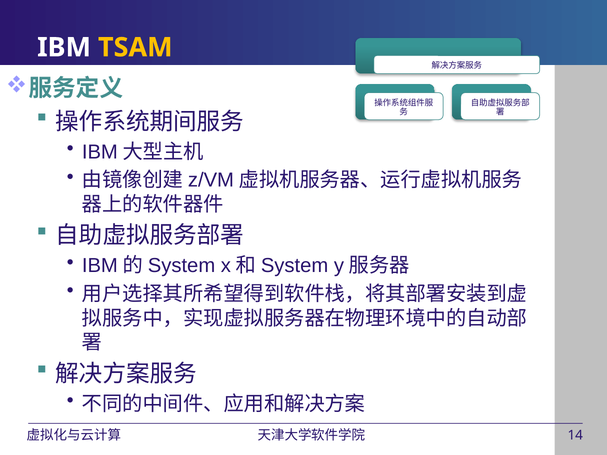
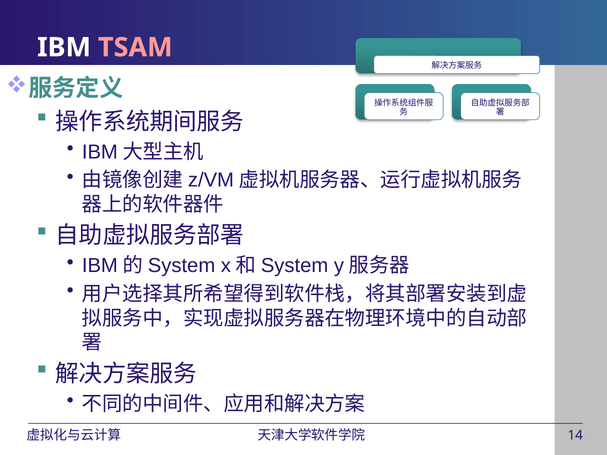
TSAM colour: yellow -> pink (135, 47)
